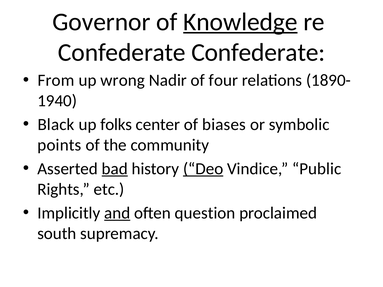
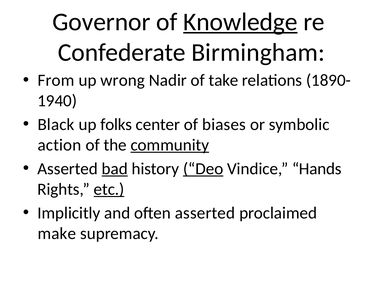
Confederate Confederate: Confederate -> Birmingham (258, 53)
four: four -> take (224, 80)
points: points -> action (59, 145)
community underline: none -> present (170, 145)
Public: Public -> Hands (317, 169)
etc underline: none -> present (109, 189)
and underline: present -> none (117, 213)
often question: question -> asserted (205, 213)
south: south -> make (57, 234)
